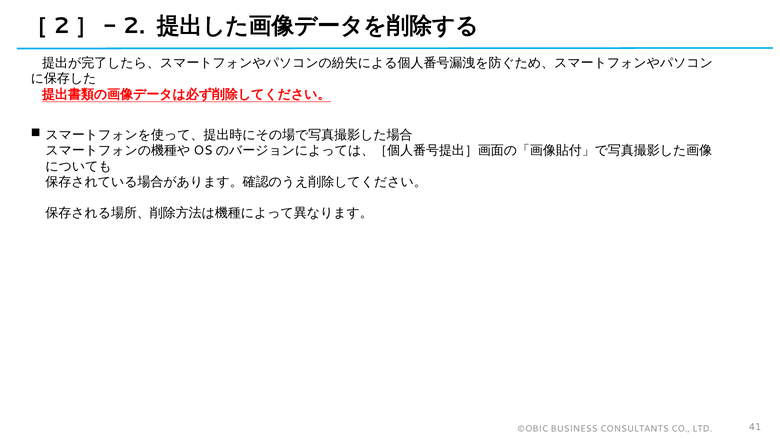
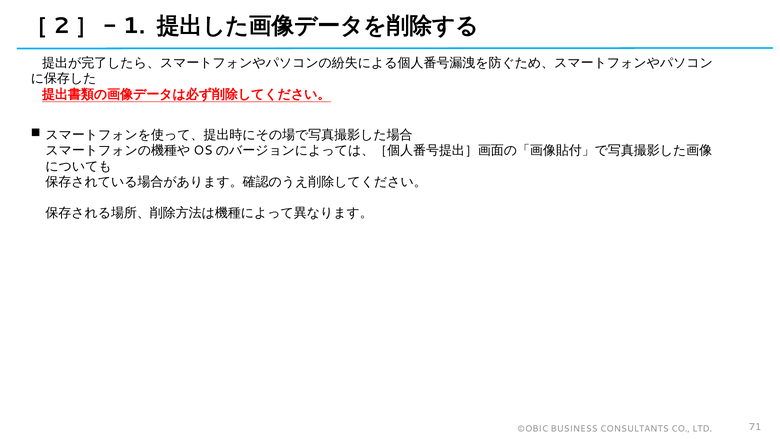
2: 2 -> 1 (134, 26)
41: 41 -> 71 (755, 427)
